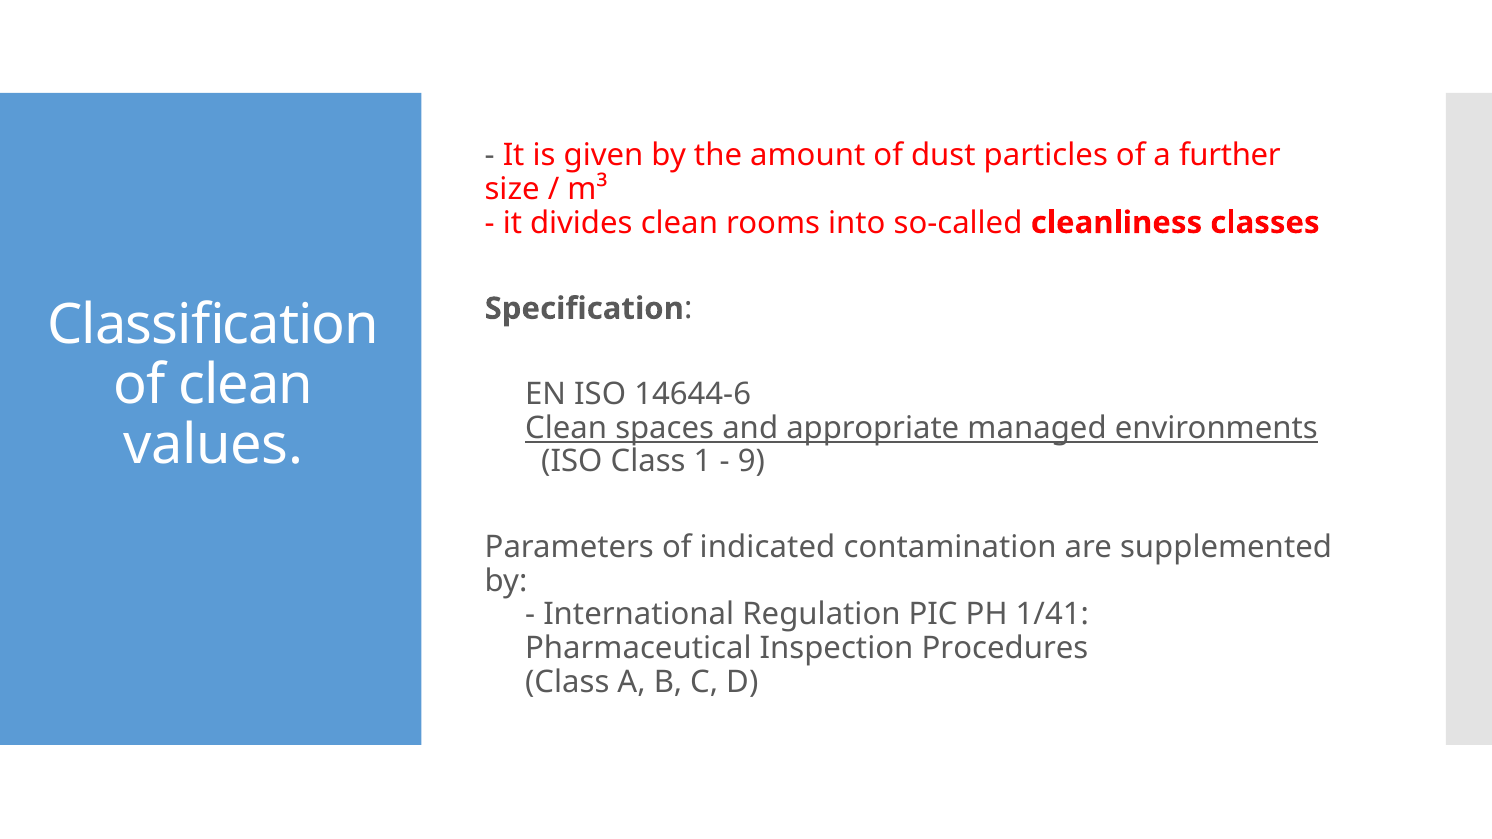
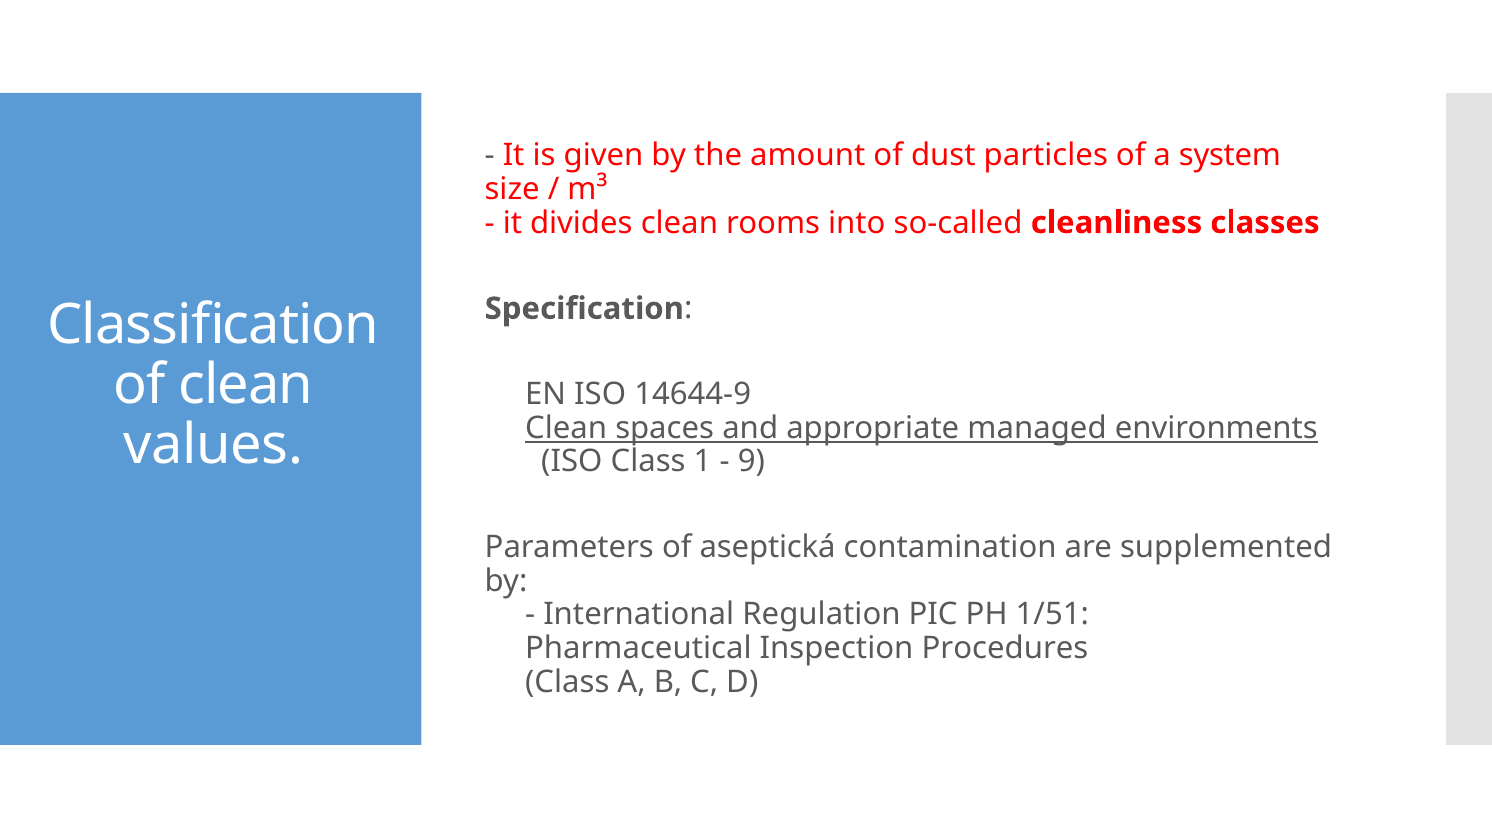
further: further -> system (1230, 156)
14644-6: 14644-6 -> 14644-9 (693, 395)
indicated: indicated -> aseptická (768, 548)
1/41: 1/41 -> 1/51 (1052, 615)
